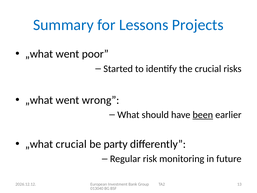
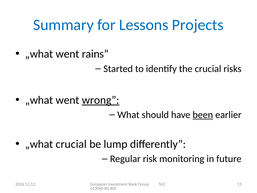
poor: poor -> rains (95, 54)
wrong underline: none -> present (101, 100)
party: party -> lump (116, 144)
